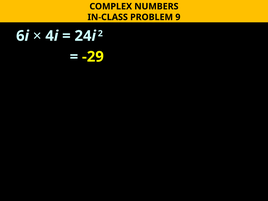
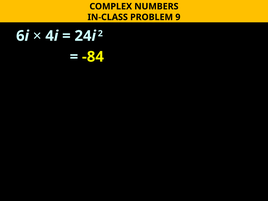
-29: -29 -> -84 (93, 57)
